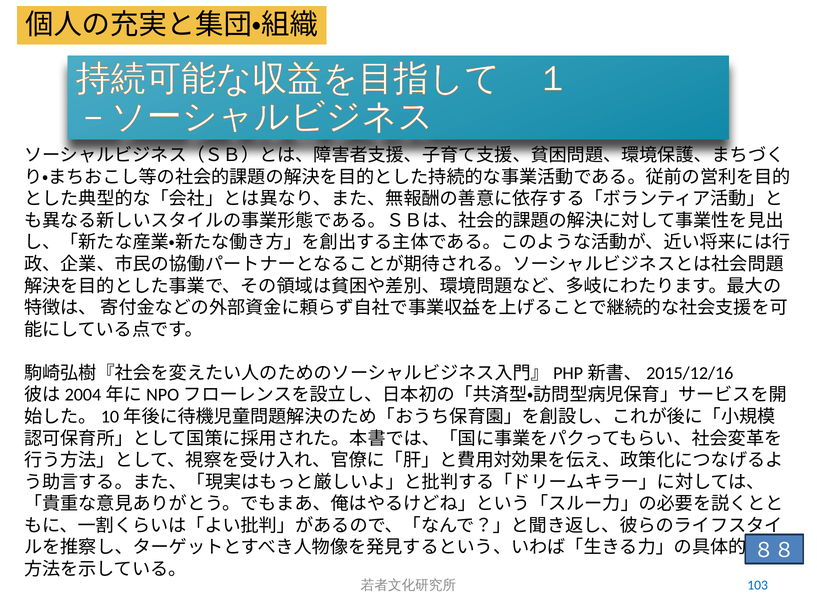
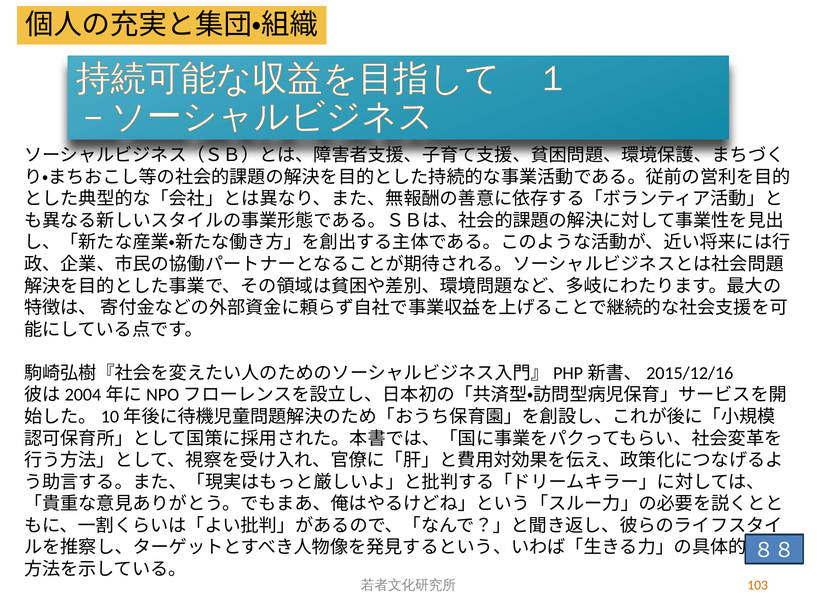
103 colour: blue -> orange (758, 585)
